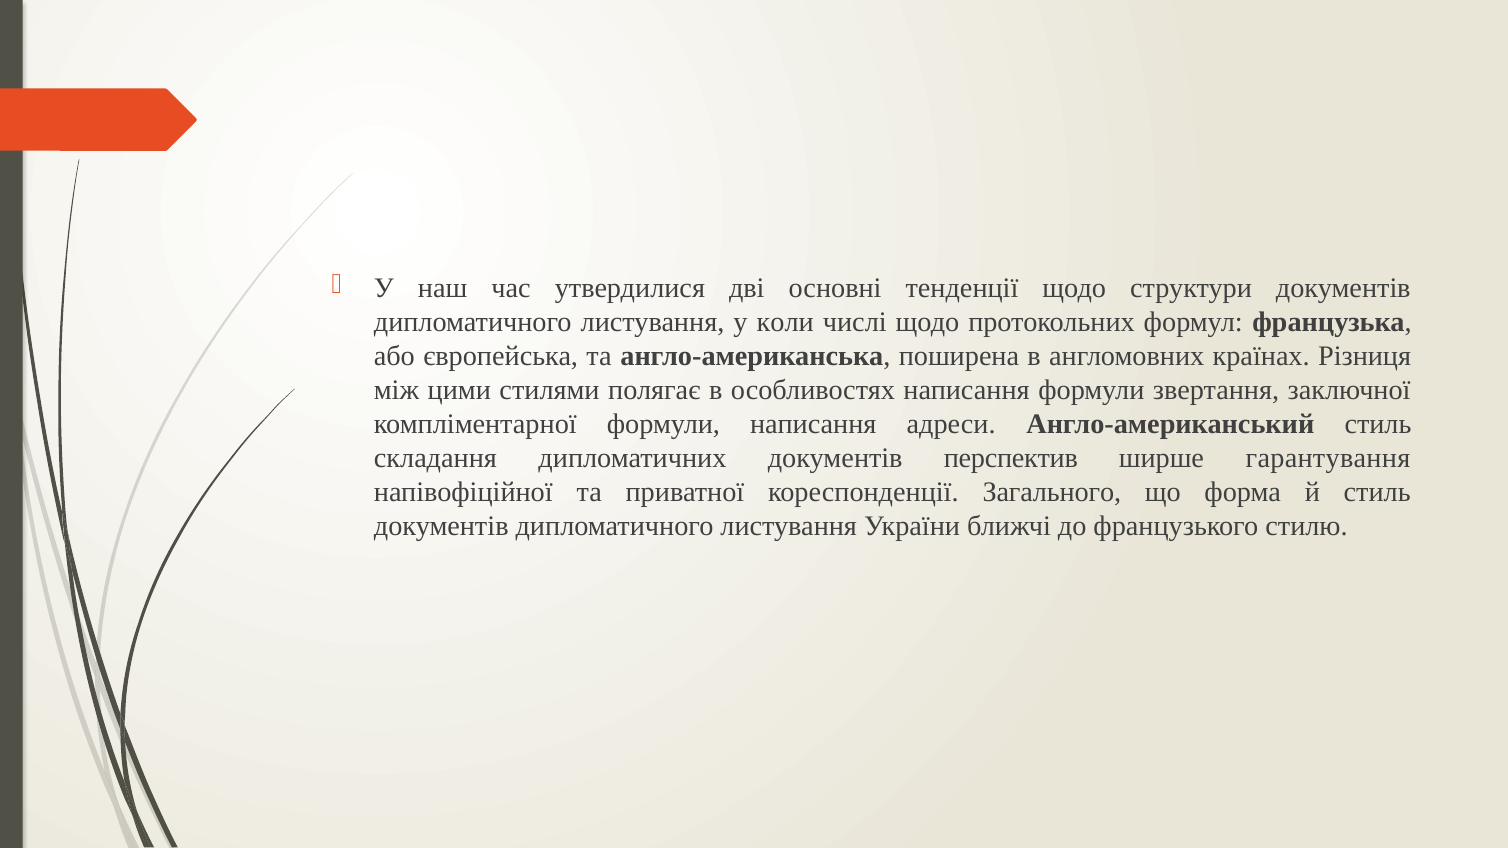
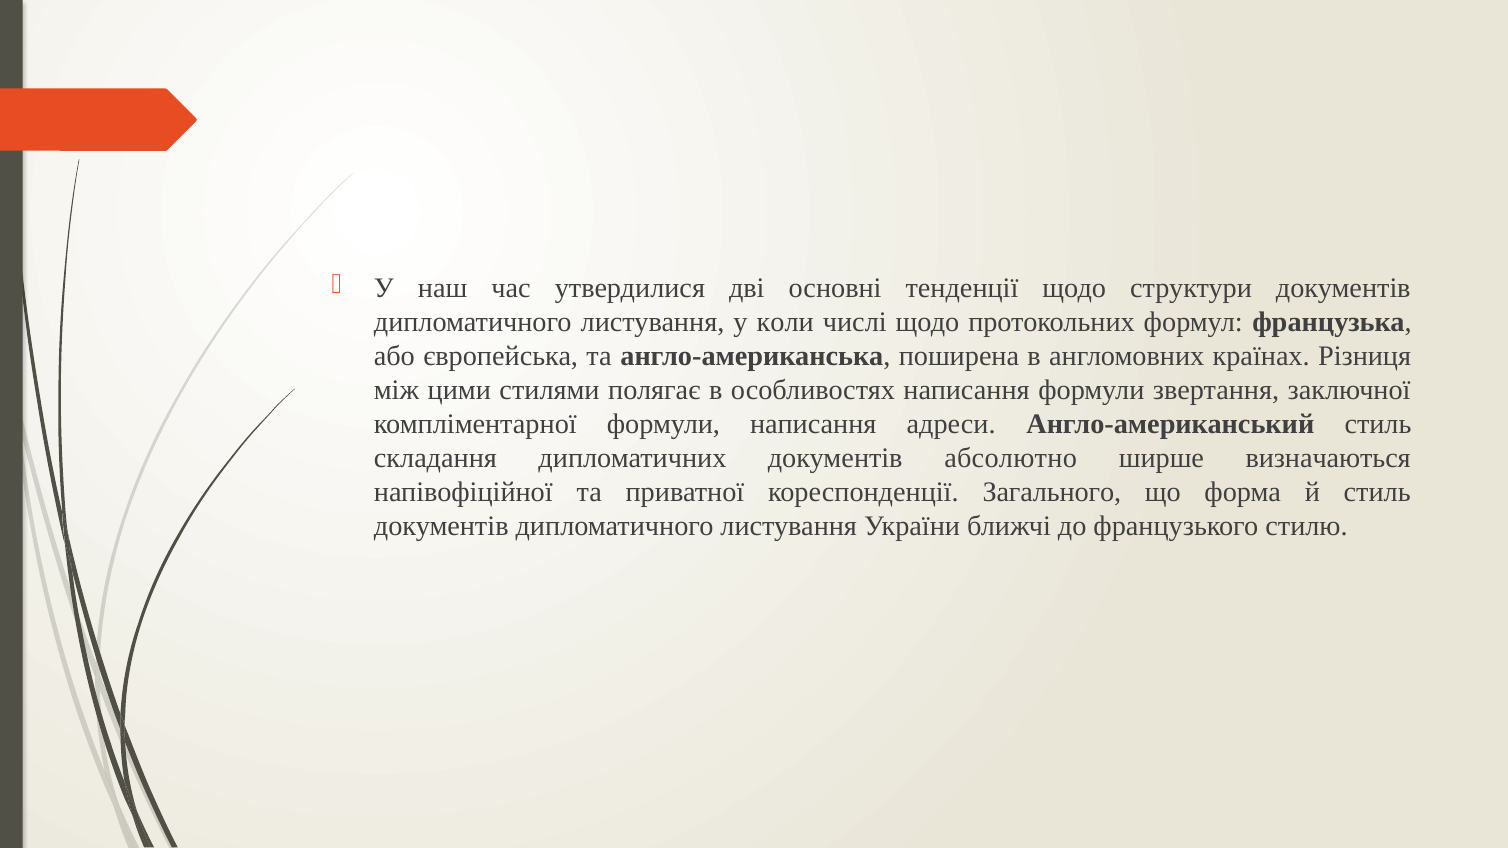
перспектив: перспектив -> абсолютно (1011, 458)
гарантування: гарантування -> визначаються (1328, 458)
